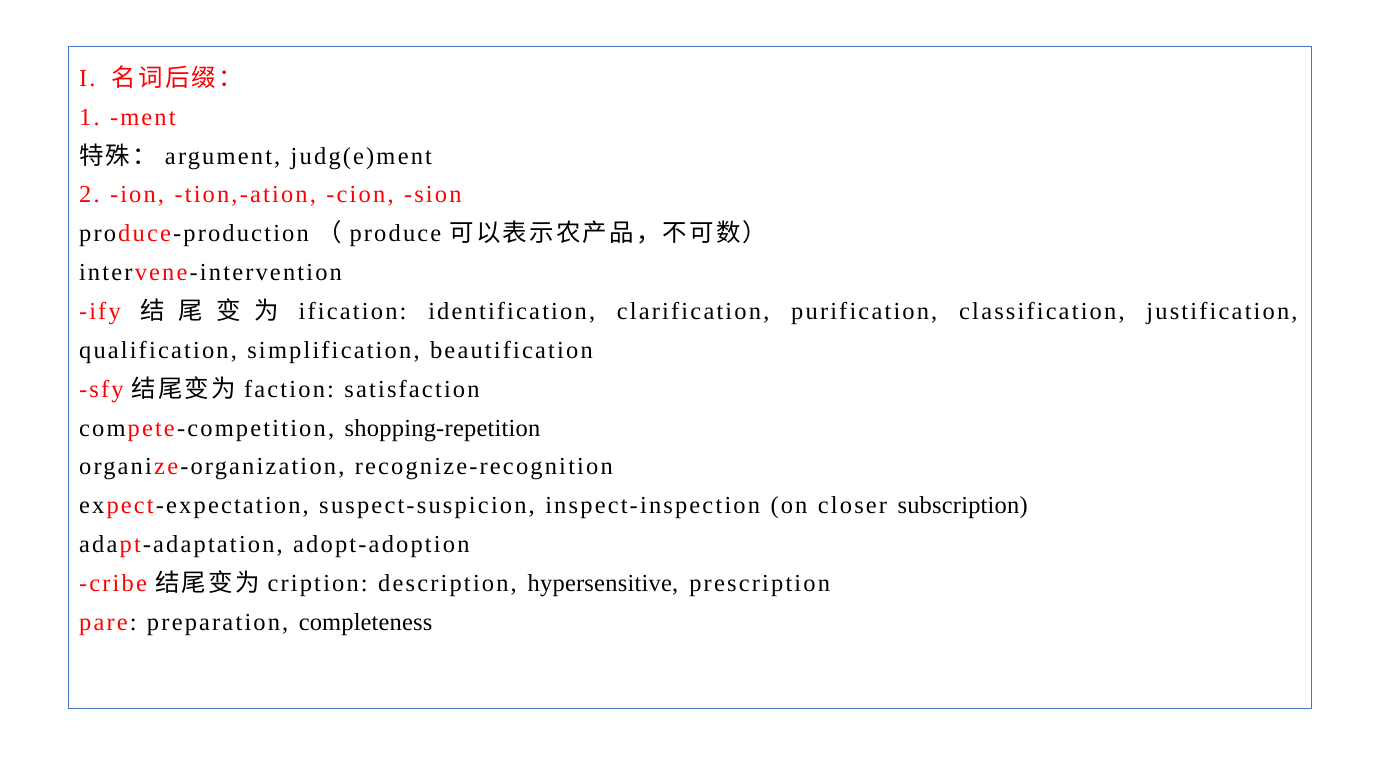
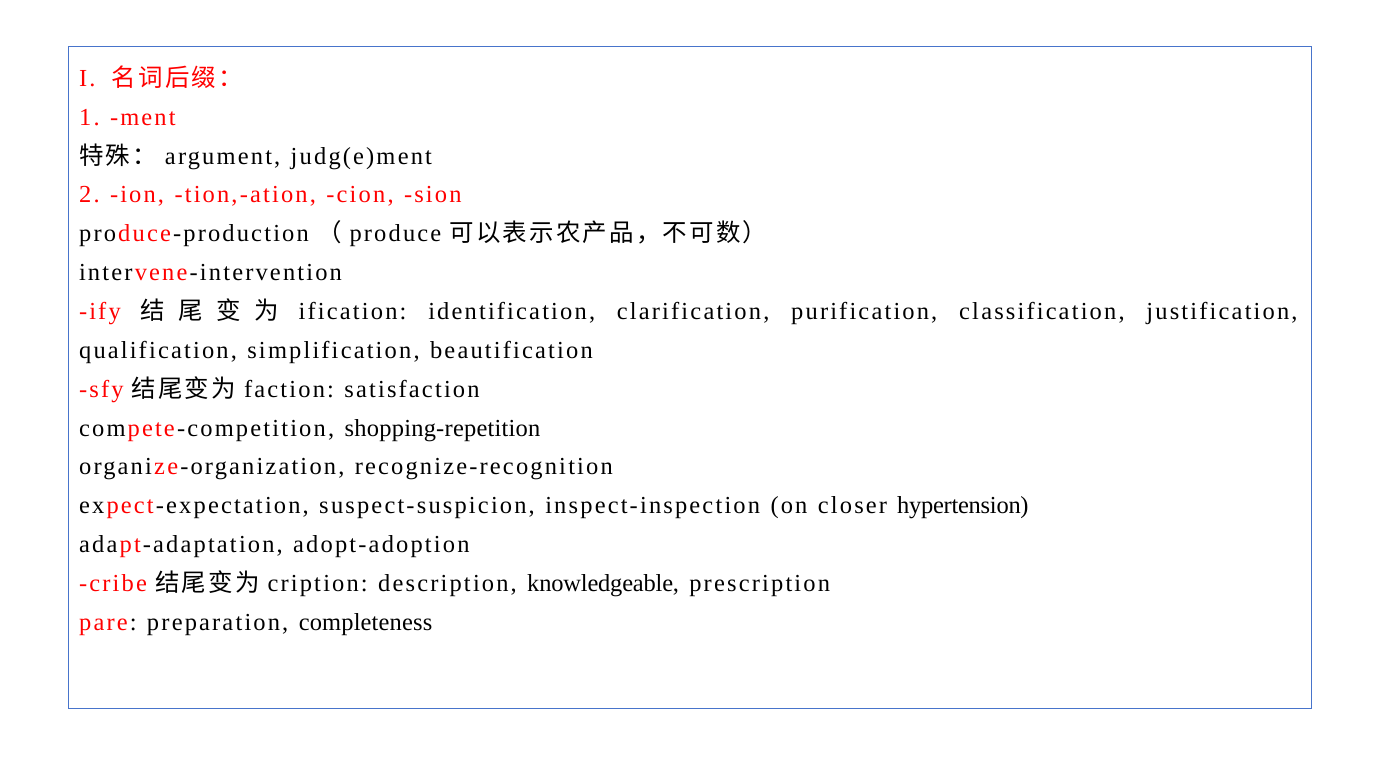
subscription: subscription -> hypertension (963, 506)
hypersensitive: hypersensitive -> knowledgeable (603, 583)
